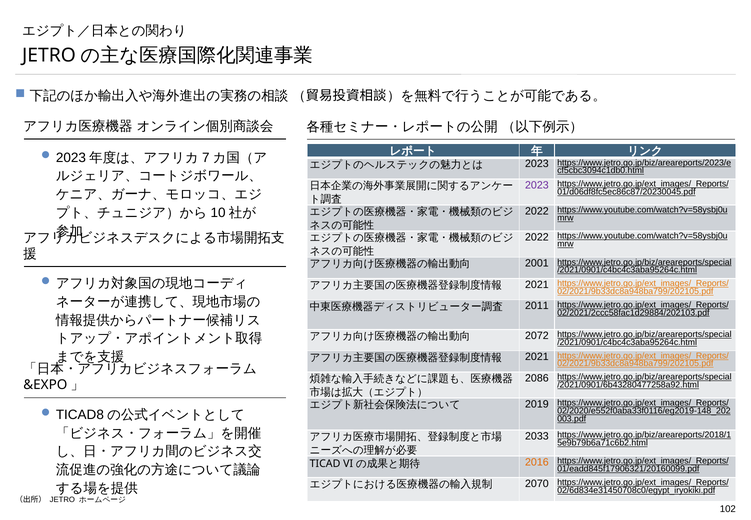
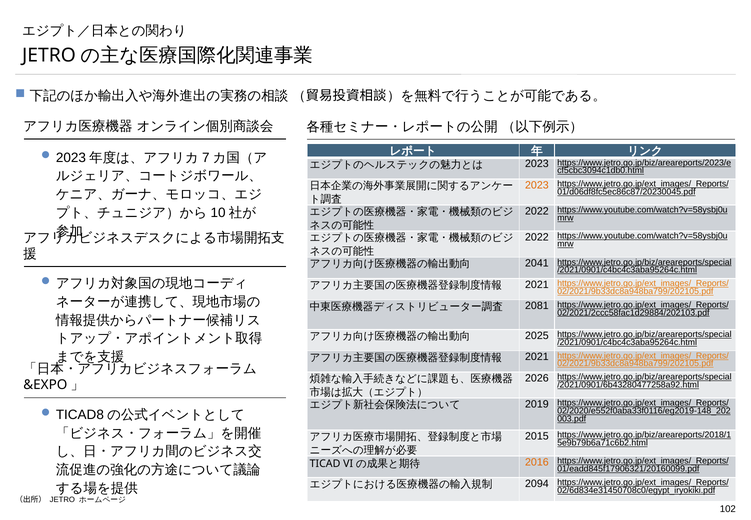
2023 colour: purple -> orange (537, 185)
2001: 2001 -> 2041 (537, 263)
2011: 2011 -> 2081 (537, 306)
2072: 2072 -> 2025 (537, 335)
2086: 2086 -> 2026 (537, 378)
2033: 2033 -> 2015 (537, 436)
2070: 2070 -> 2094 (537, 483)
